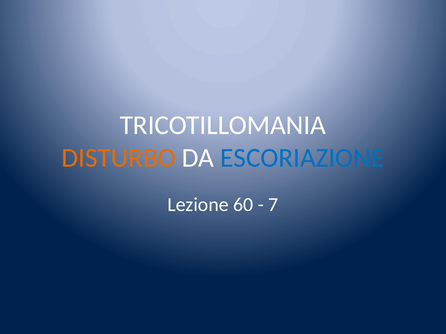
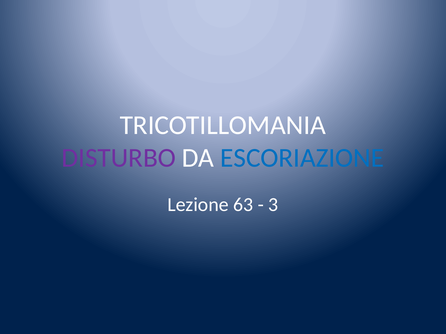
DISTURBO colour: orange -> purple (119, 158)
60: 60 -> 63 (243, 205)
7: 7 -> 3 (273, 205)
